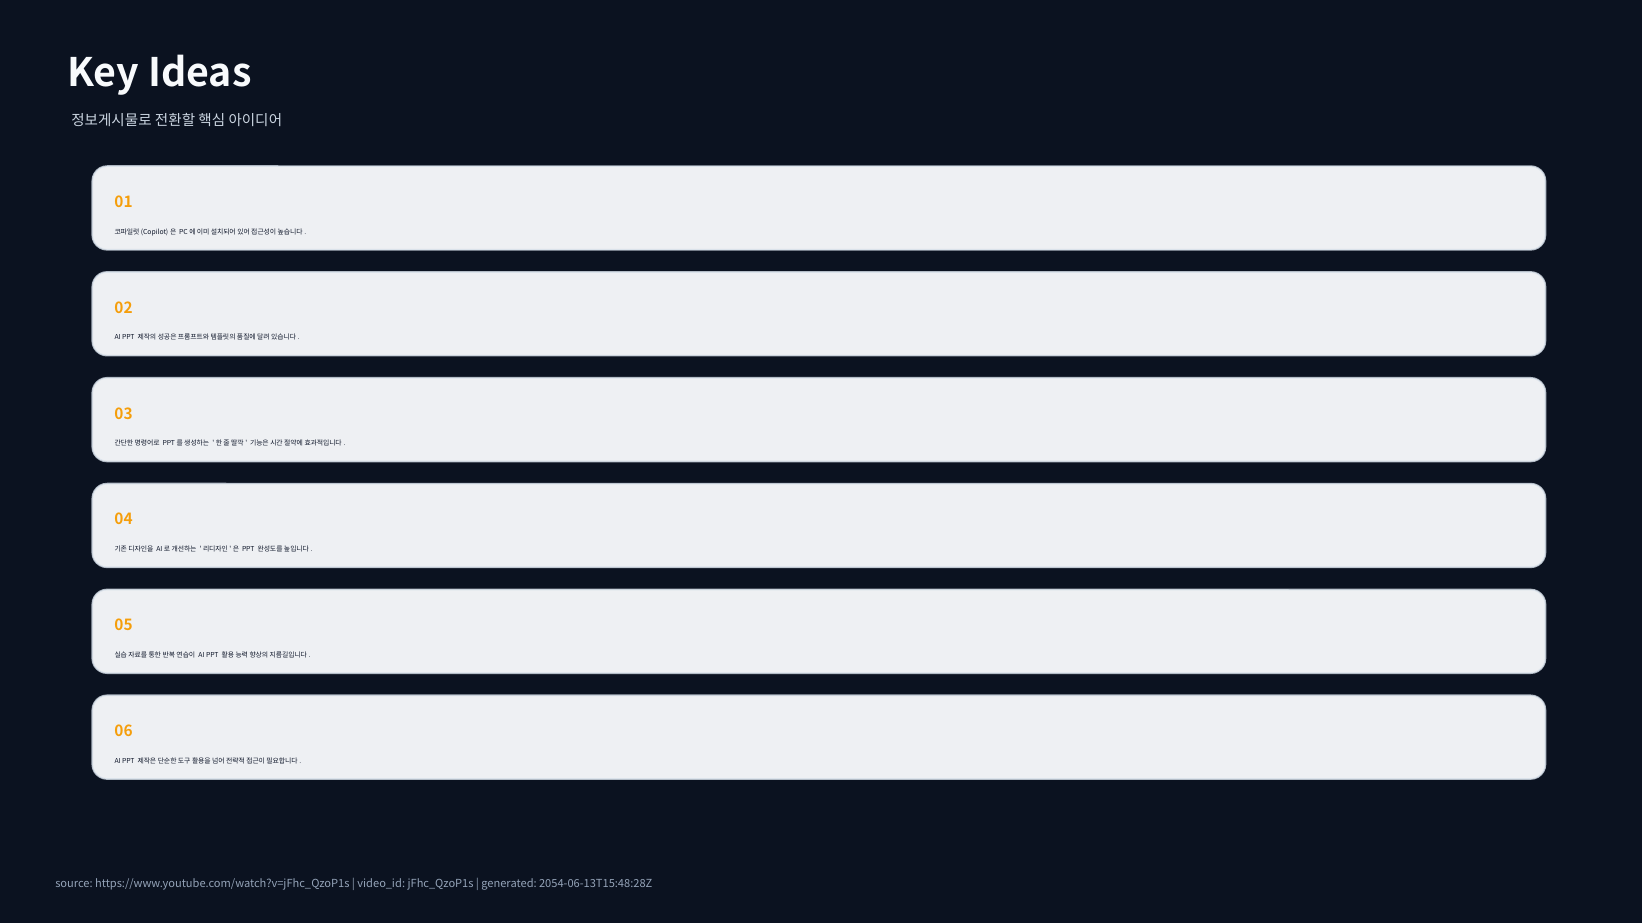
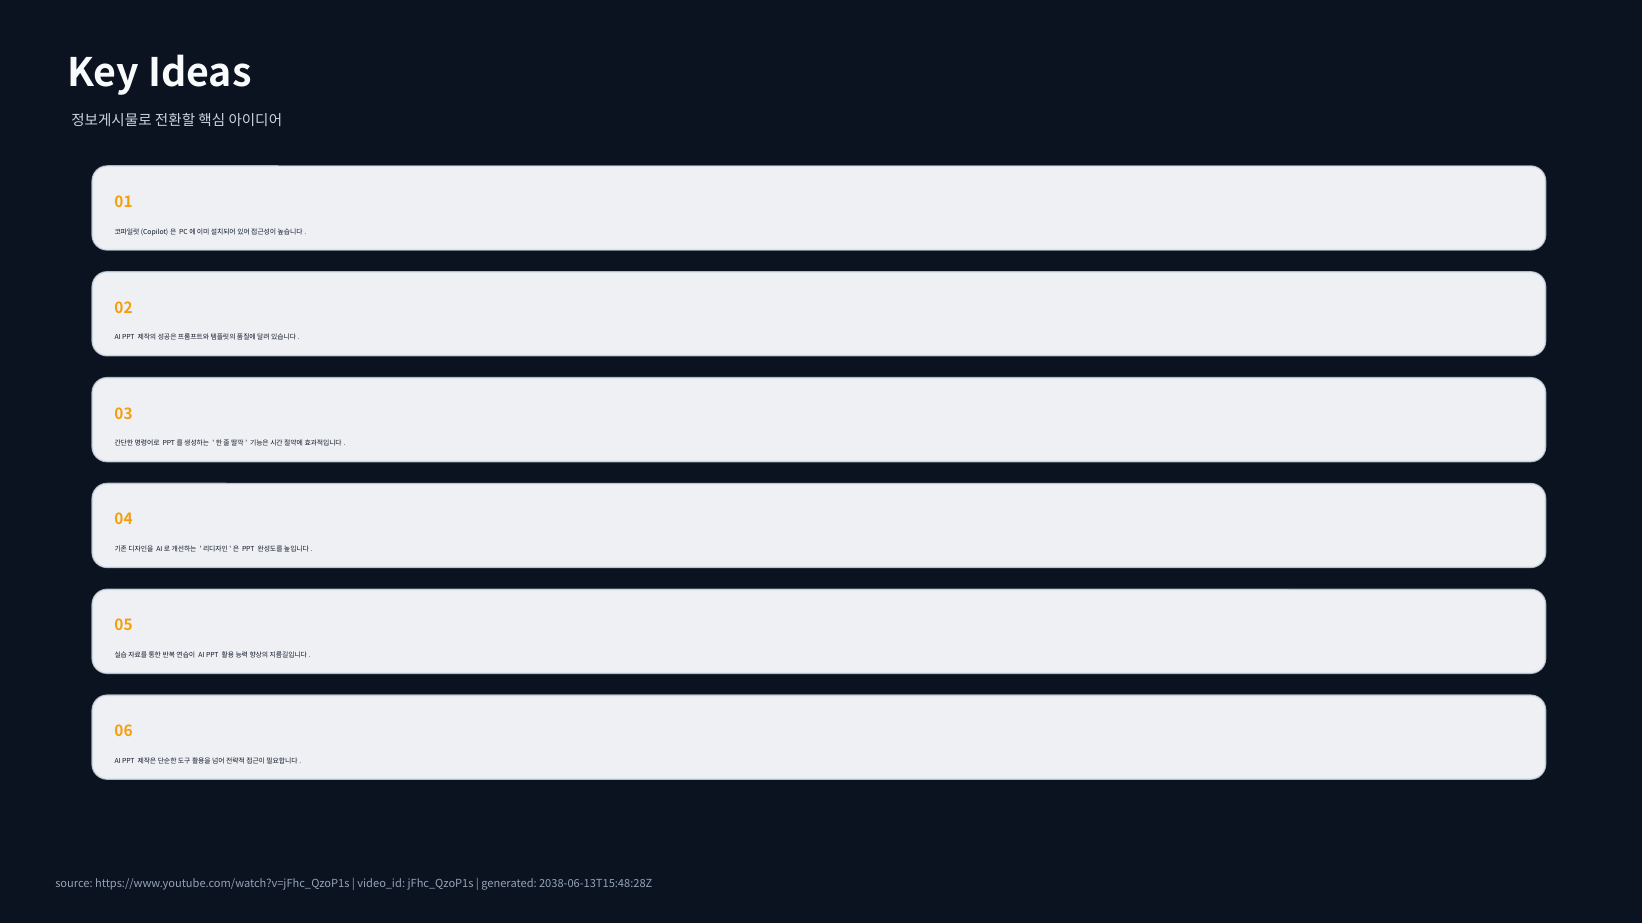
2054-06-13T15:48:28Z: 2054-06-13T15:48:28Z -> 2038-06-13T15:48:28Z (596, 884)
